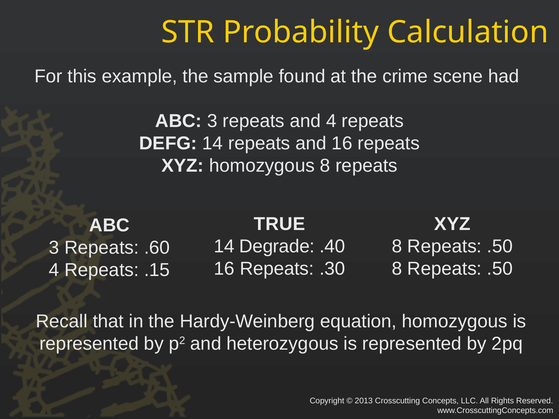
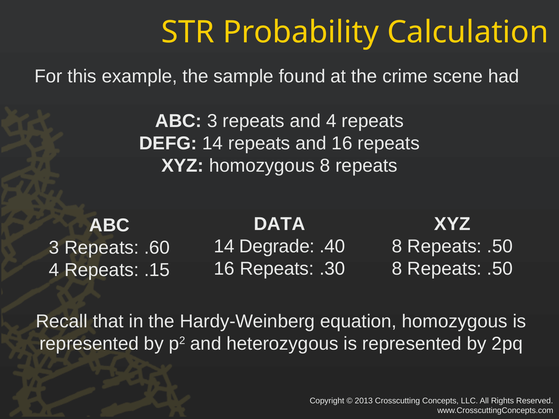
TRUE: TRUE -> DATA (280, 224)
